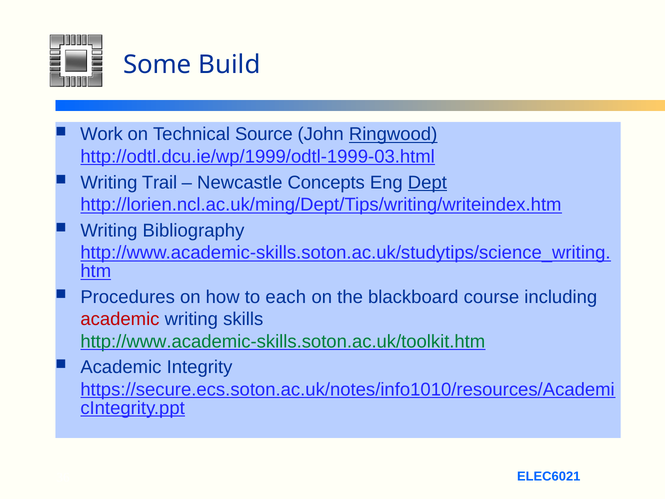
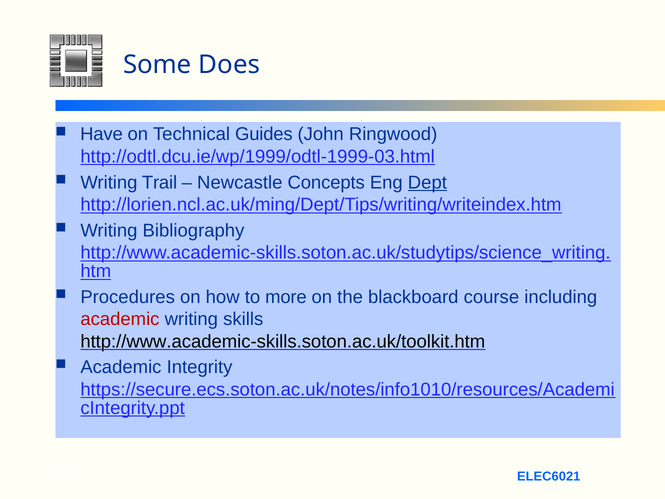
Build: Build -> Does (229, 65)
Work: Work -> Have (101, 134)
Source: Source -> Guides (264, 134)
Ringwood underline: present -> none (393, 134)
each: each -> more (286, 297)
http://www.academic-skills.soton.ac.uk/toolkit.htm colour: green -> black (283, 341)
